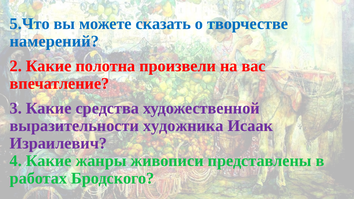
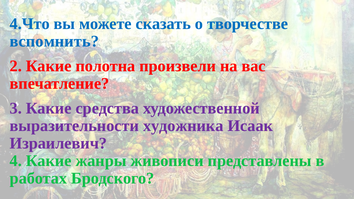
5.Что: 5.Что -> 4.Что (30, 24)
намерений: намерений -> вспомнить (54, 41)
